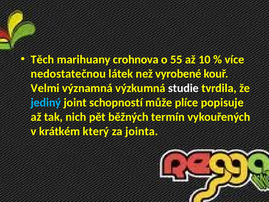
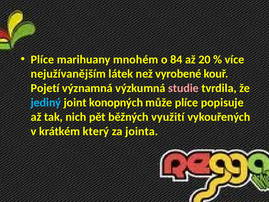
Těch: Těch -> Plíce (42, 59)
crohnova: crohnova -> mnohém (136, 59)
55: 55 -> 84 (176, 59)
10: 10 -> 20 (204, 59)
nedostatečnou: nedostatečnou -> nejužívanějším (68, 74)
Velmi: Velmi -> Pojetí (45, 88)
studie colour: white -> pink (183, 88)
schopností: schopností -> konopných (116, 102)
termín: termín -> využití (168, 117)
